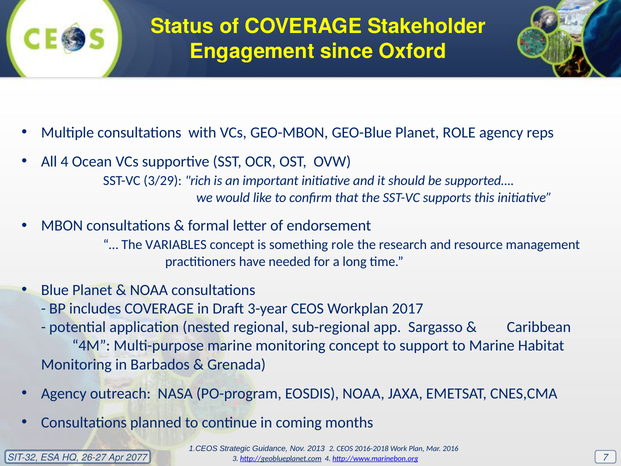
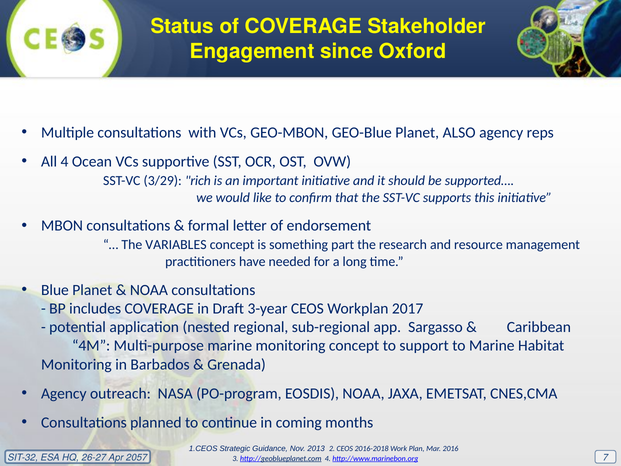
Planet ROLE: ROLE -> ALSO (459, 132)
something role: role -> part (343, 245)
2077: 2077 -> 2057 (137, 457)
